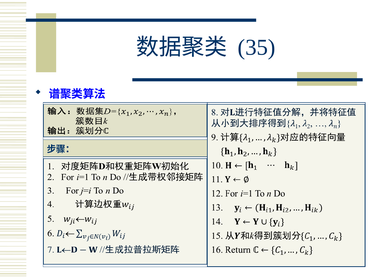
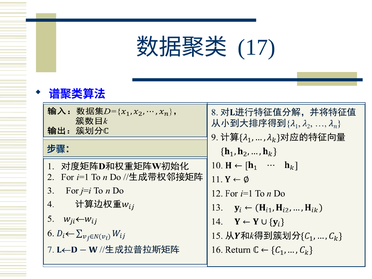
35: 35 -> 17 (257, 47)
